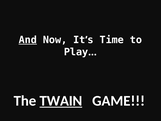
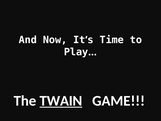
And underline: present -> none (28, 40)
